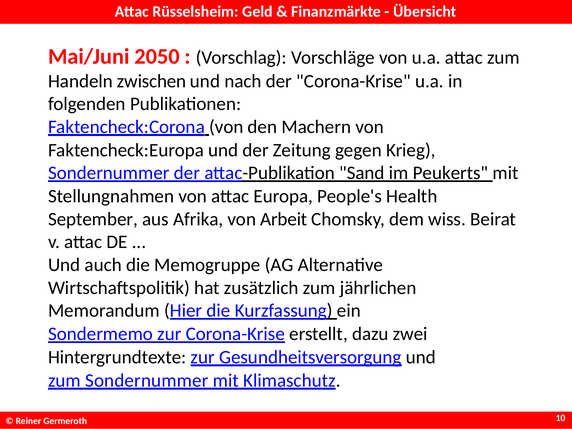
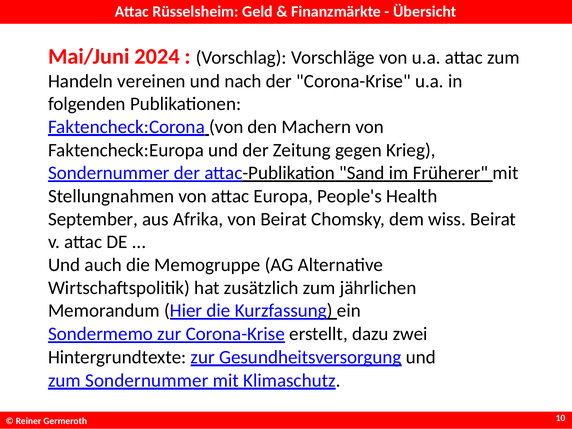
2050: 2050 -> 2024 (157, 57)
zwischen: zwischen -> vereinen (151, 81)
Peukerts: Peukerts -> Früherer (450, 173)
von Arbeit: Arbeit -> Beirat (284, 219)
